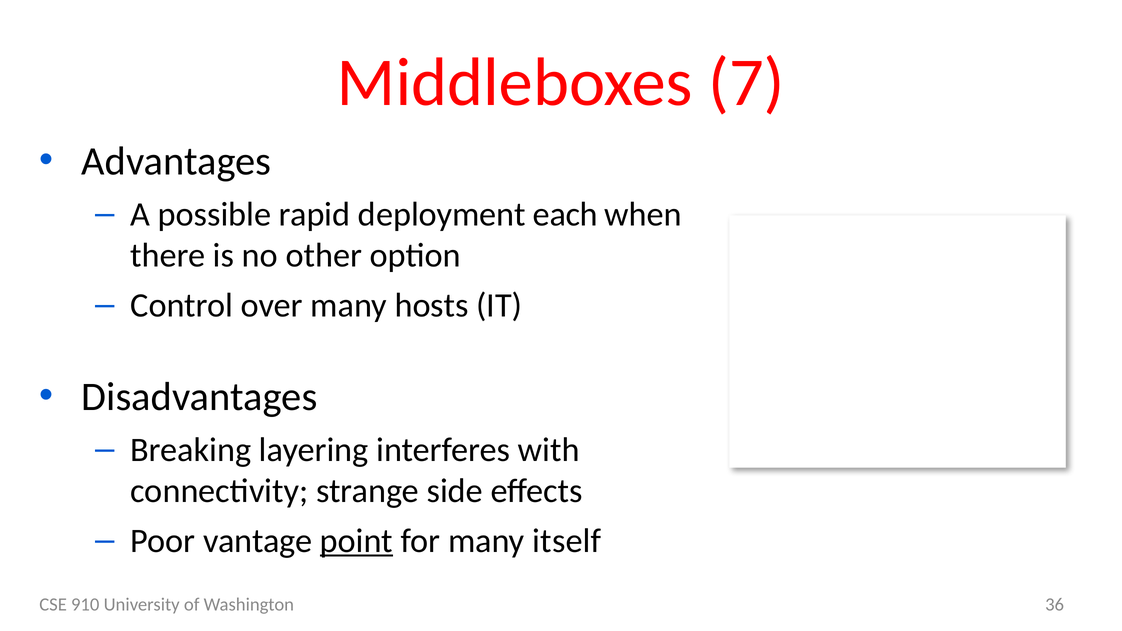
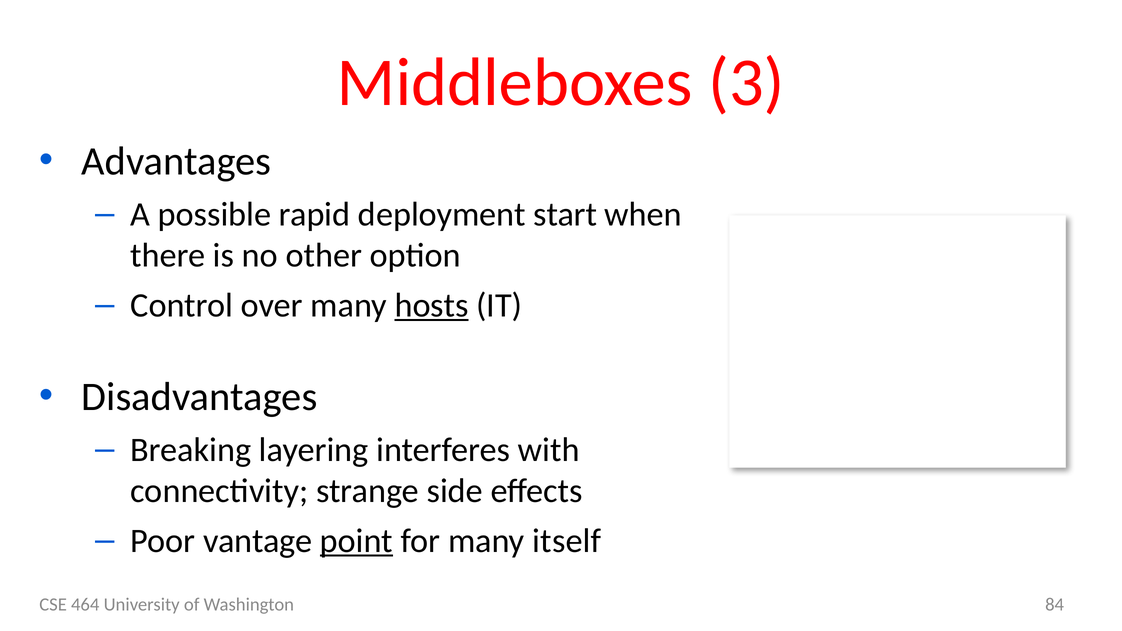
7: 7 -> 3 (746, 83)
each: each -> start (565, 214)
hosts underline: none -> present (432, 305)
910: 910 -> 464 (85, 605)
36: 36 -> 84 (1055, 605)
